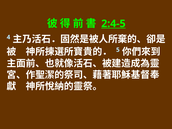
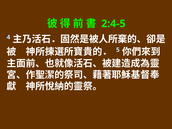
2:4-5 underline: present -> none (113, 24)
